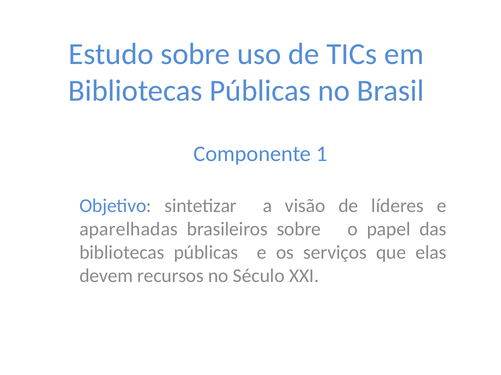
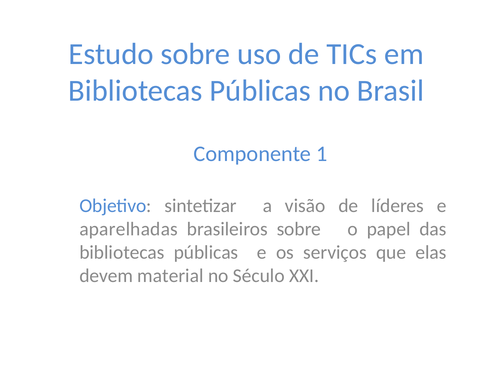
recursos: recursos -> material (170, 276)
